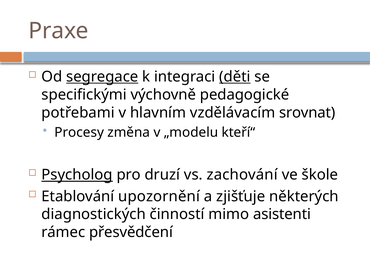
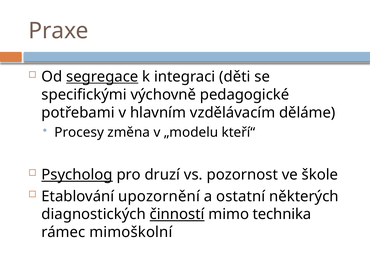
děti underline: present -> none (235, 77)
srovnat: srovnat -> děláme (307, 112)
zachování: zachování -> pozornost (242, 174)
zjišťuje: zjišťuje -> ostatní (241, 196)
činností underline: none -> present (177, 214)
asistenti: asistenti -> technika (282, 214)
přesvědčení: přesvědčení -> mimoškolní (131, 232)
